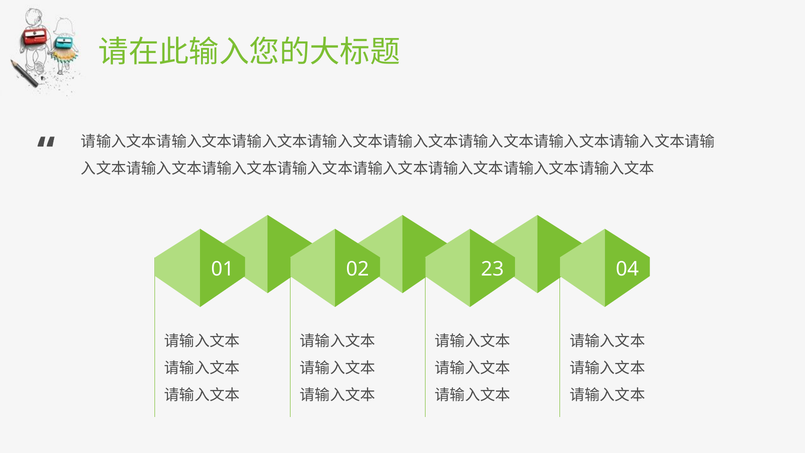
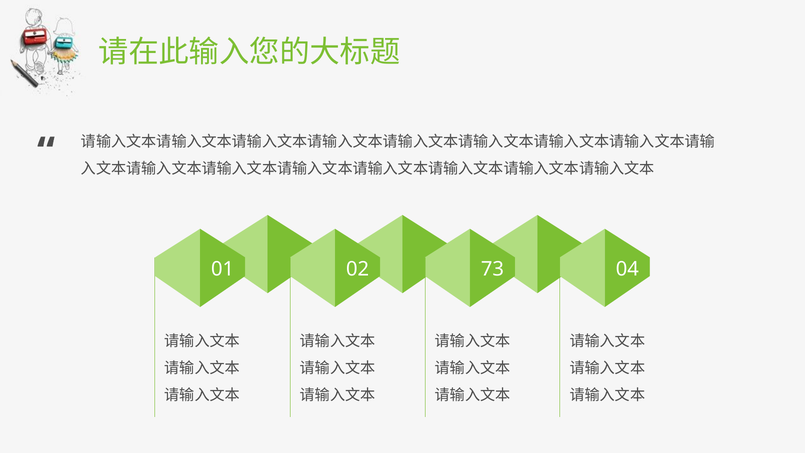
23: 23 -> 73 (492, 269)
